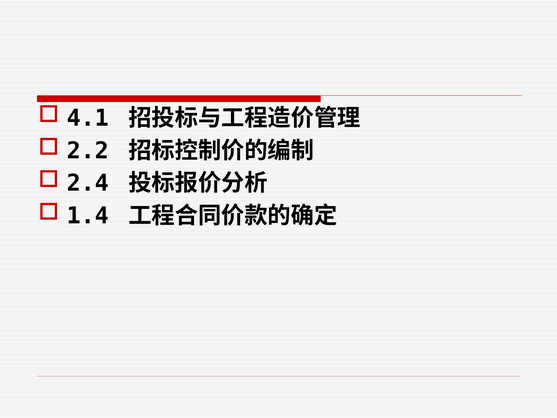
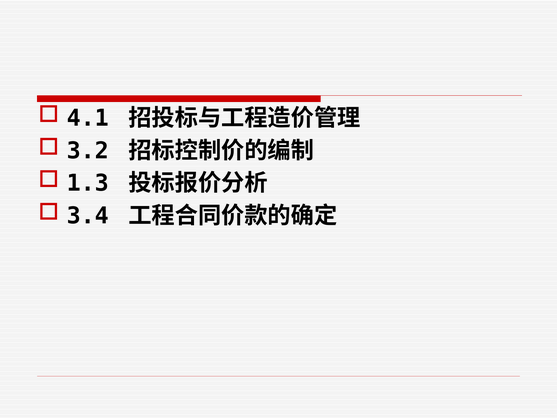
2.2: 2.2 -> 3.2 (88, 151)
2.4: 2.4 -> 1.3 (88, 183)
1.4: 1.4 -> 3.4 (88, 216)
